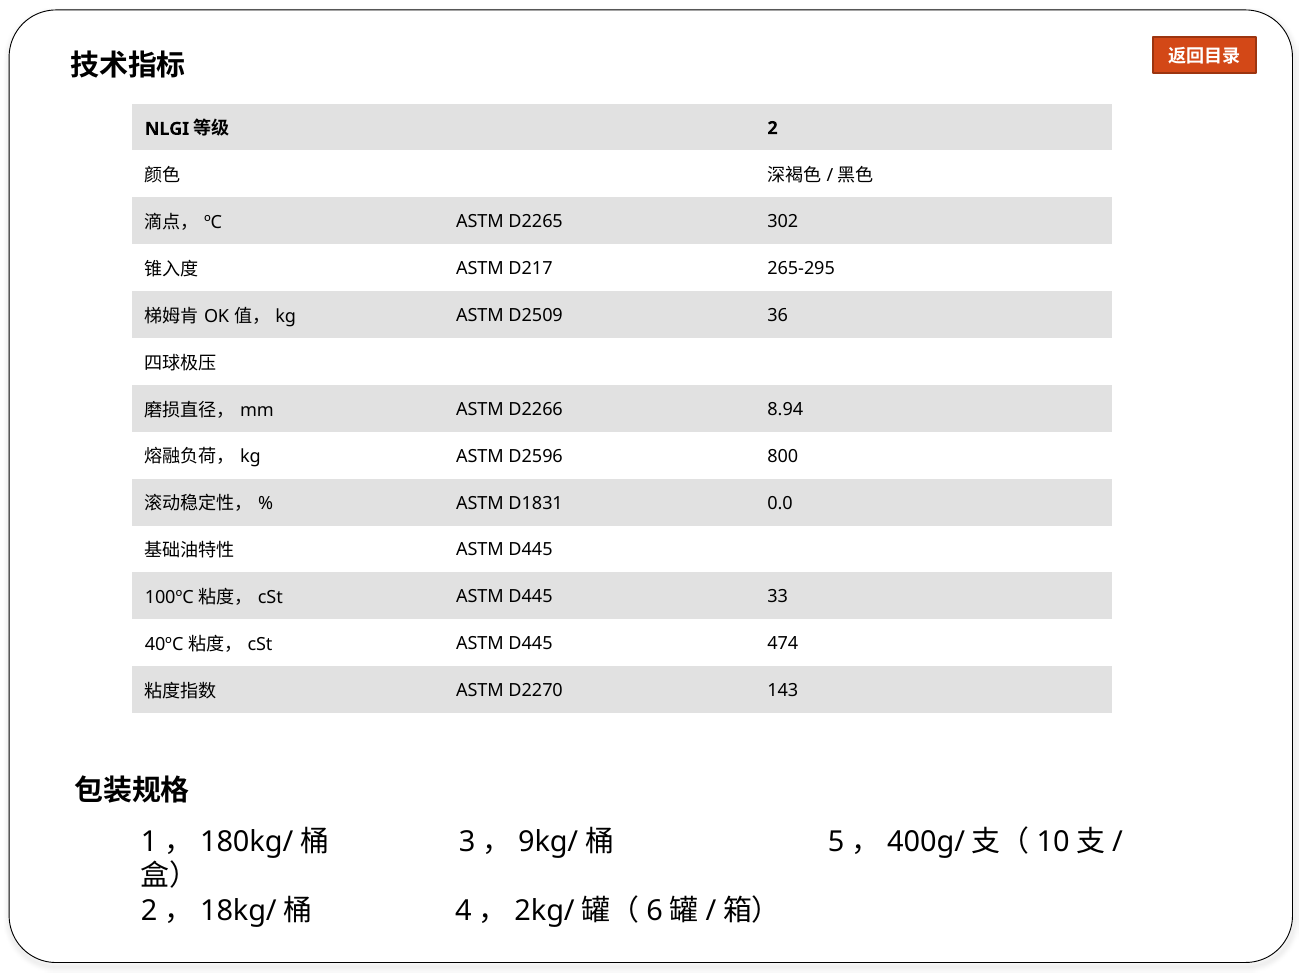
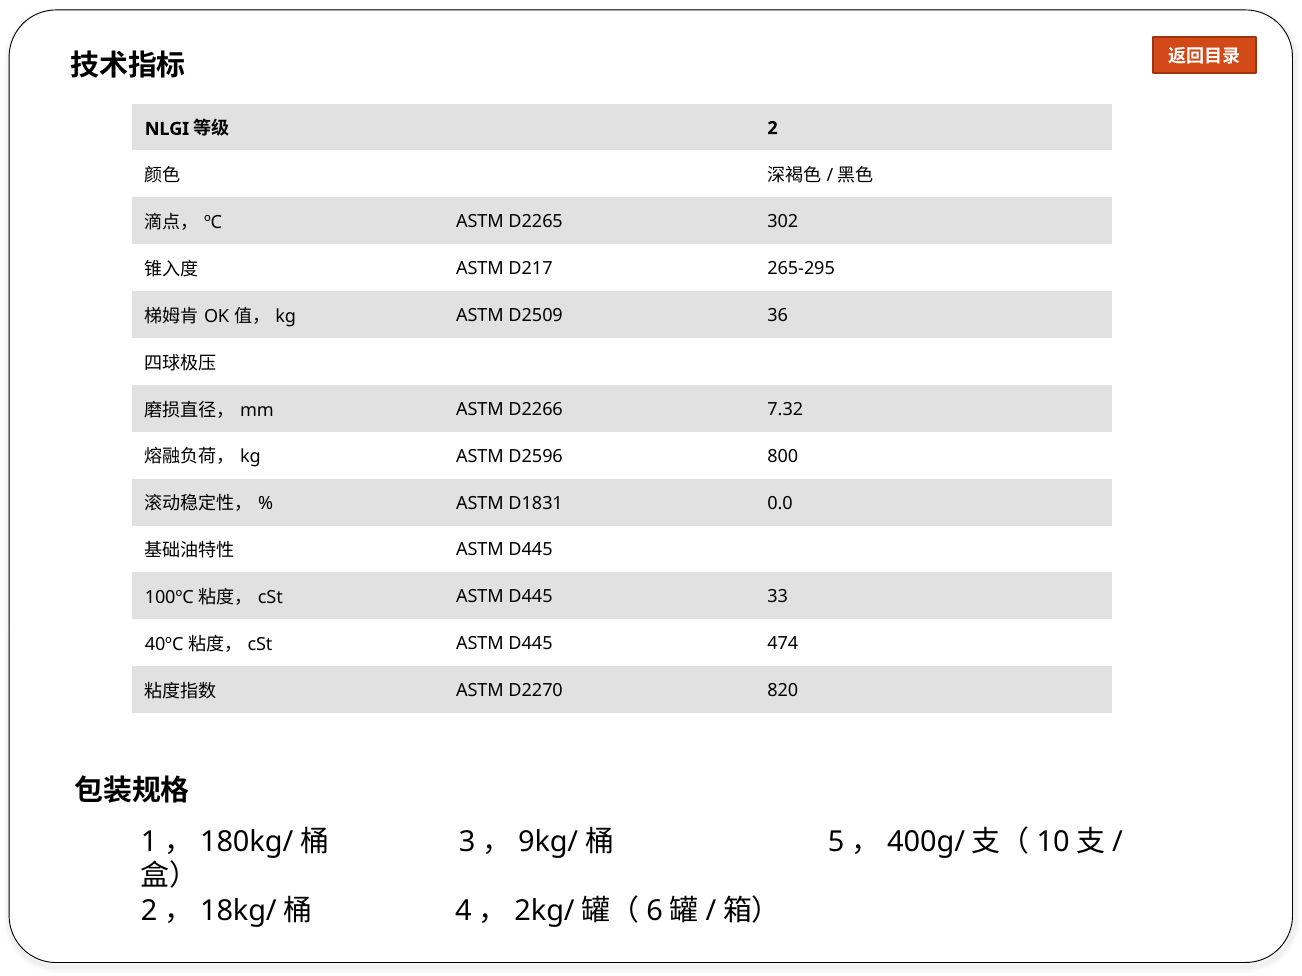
8.94: 8.94 -> 7.32 (785, 410)
143: 143 -> 820 (783, 691)
